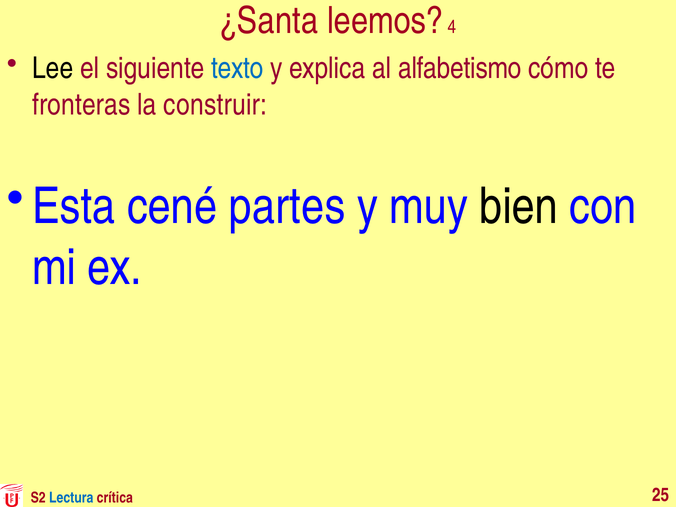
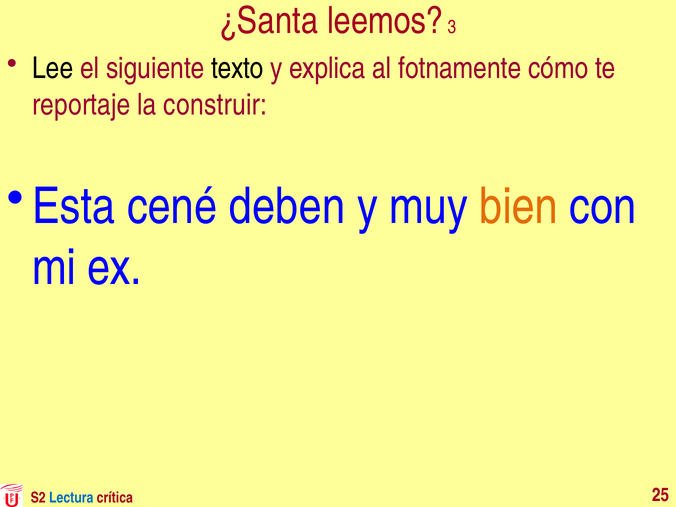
4: 4 -> 3 (452, 27)
texto colour: blue -> black (237, 69)
alfabetismo: alfabetismo -> fotnamente (460, 69)
fronteras: fronteras -> reportaje (81, 105)
partes: partes -> deben (287, 207)
bien colour: black -> orange (519, 207)
